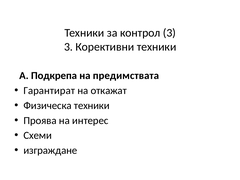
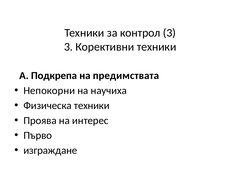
Гарантират: Гарантират -> Непокорни (49, 91)
откажат: откажат -> научиха (109, 91)
Схеми: Схеми -> Първо (38, 135)
